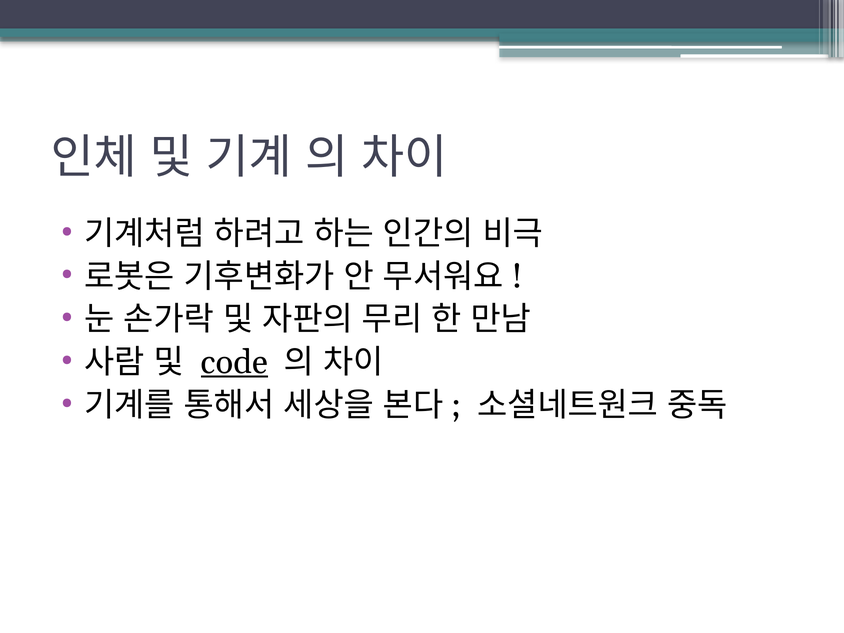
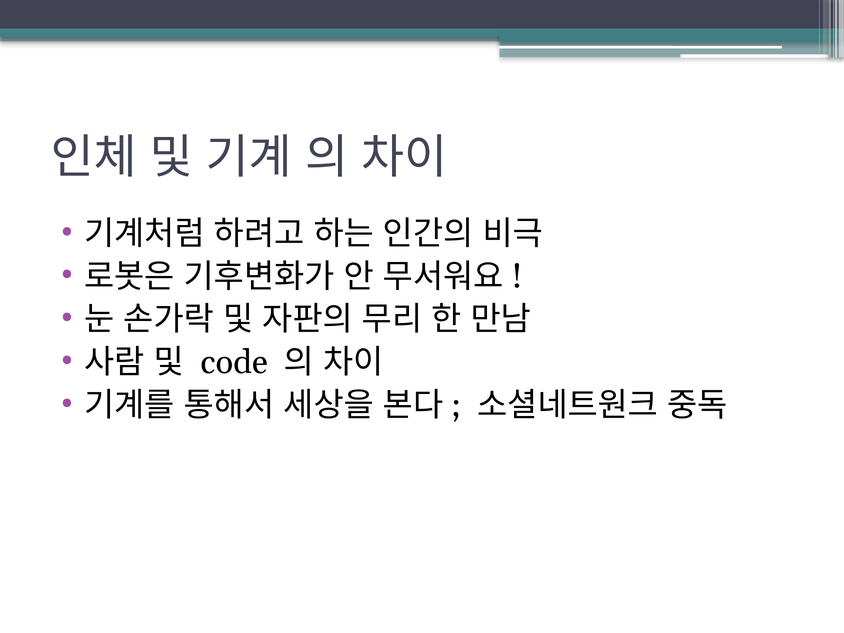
code underline: present -> none (234, 363)
